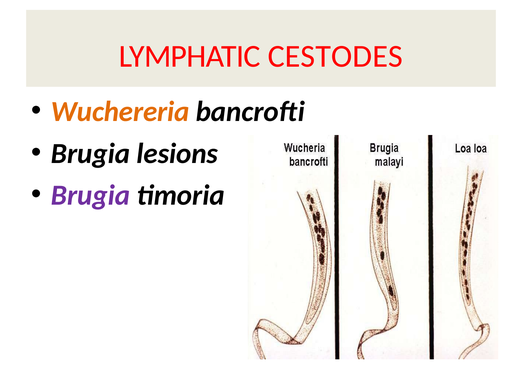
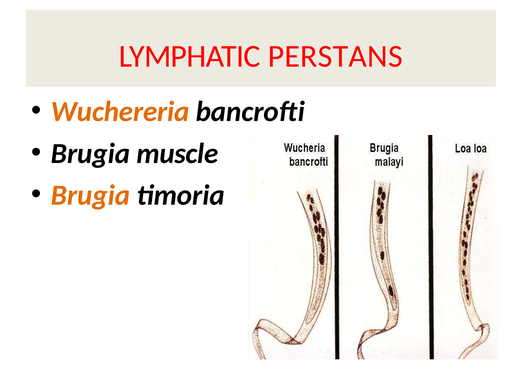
CESTODES: CESTODES -> PERSTANS (335, 56)
lesions: lesions -> muscle (177, 153)
Brugia colour: purple -> orange (91, 195)
